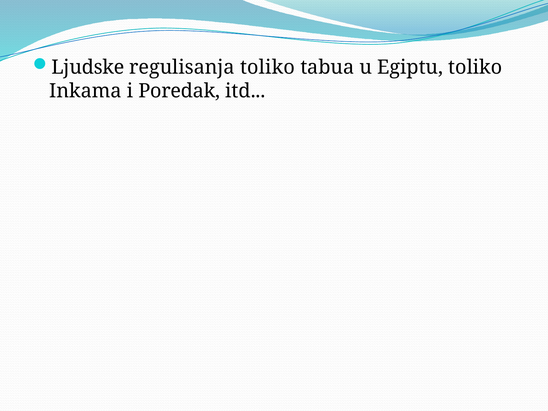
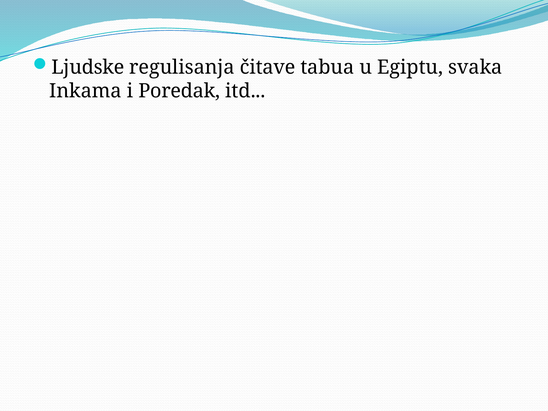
regulisanja toliko: toliko -> čitave (268, 67)
Egiptu toliko: toliko -> svaka (475, 67)
